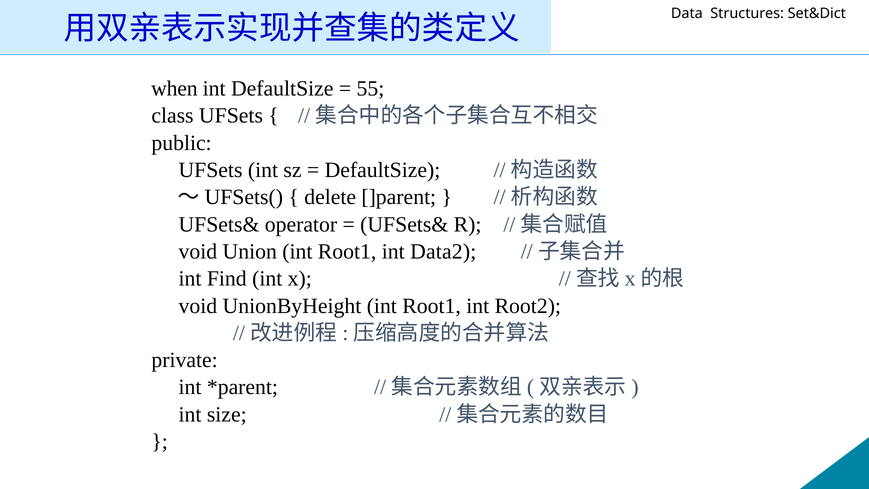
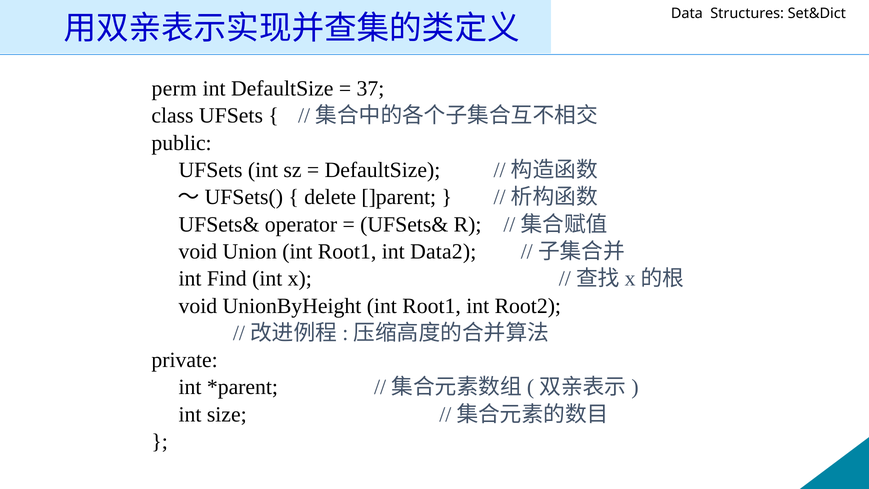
when: when -> perm (174, 89)
55: 55 -> 37 (370, 89)
